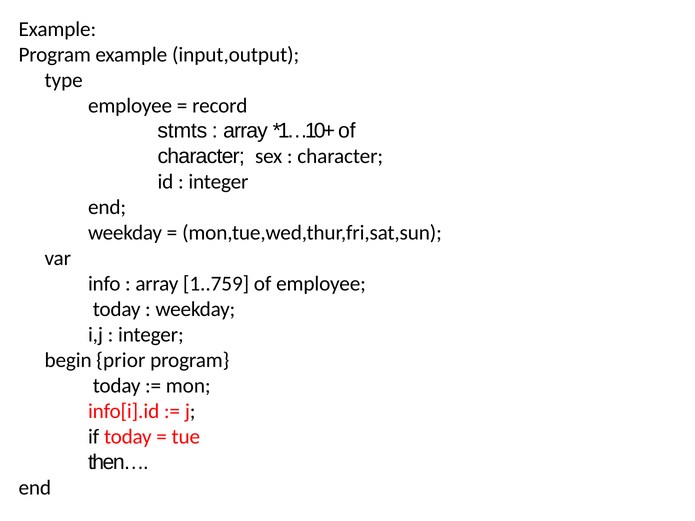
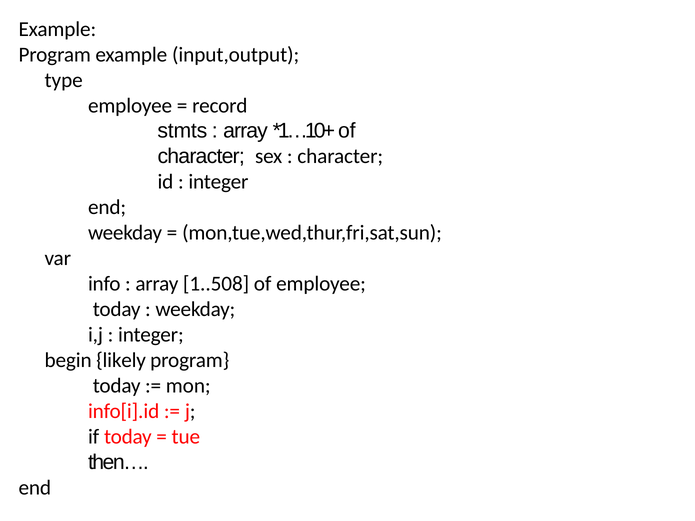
1..759: 1..759 -> 1..508 (216, 284)
prior: prior -> likely (121, 360)
